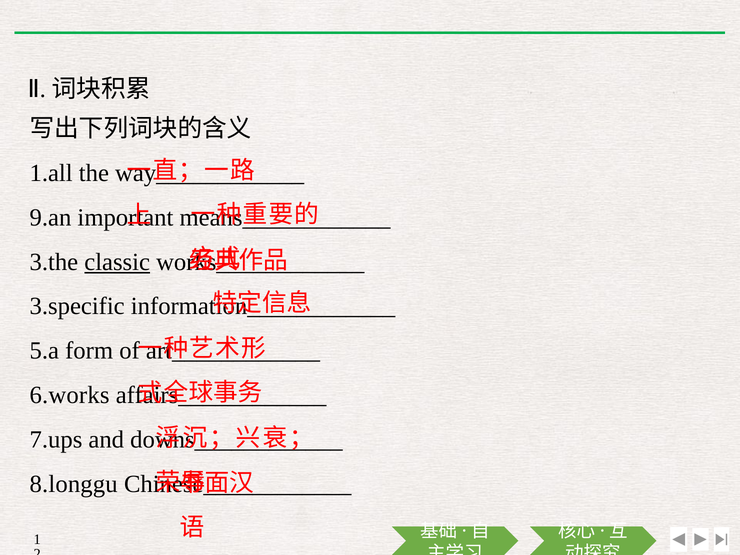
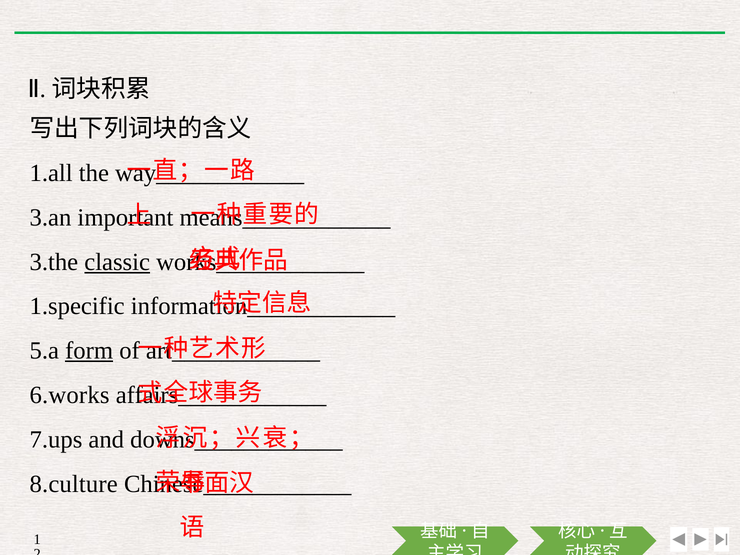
9.an: 9.an -> 3.an (50, 218)
3.specific: 3.specific -> 1.specific (77, 306)
form underline: none -> present (89, 351)
8.longgu: 8.longgu -> 8.culture (74, 484)
